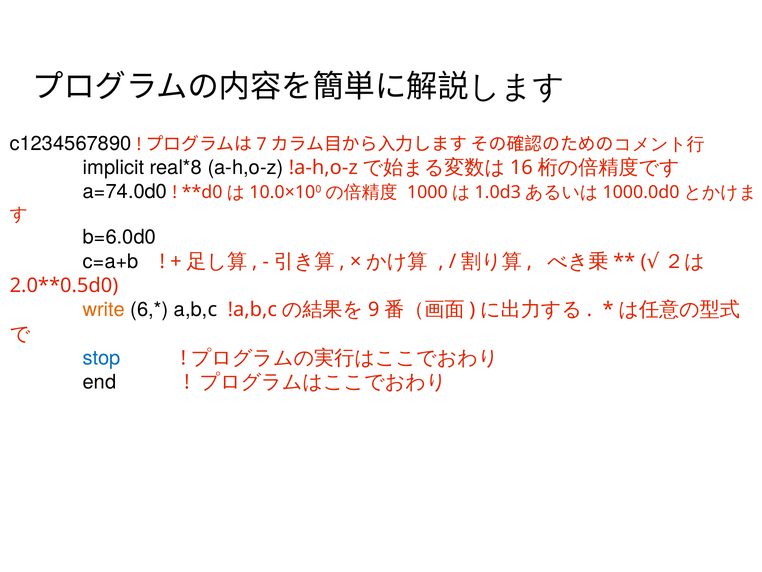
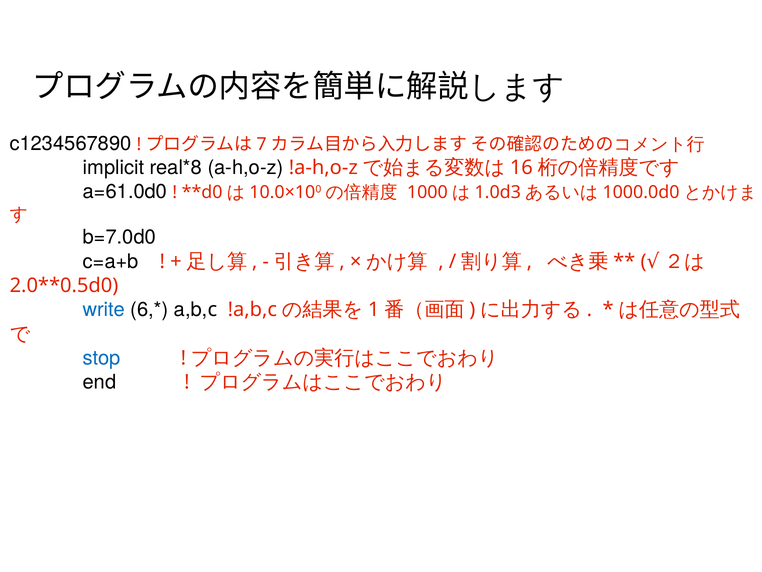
a=74.0d0: a=74.0d0 -> a=61.0d0 (125, 192)
b=6.0d0: b=6.0d0 -> b=7.0d0 (119, 237)
write colour: orange -> blue (104, 310)
9: 9 -> 1 (374, 310)
